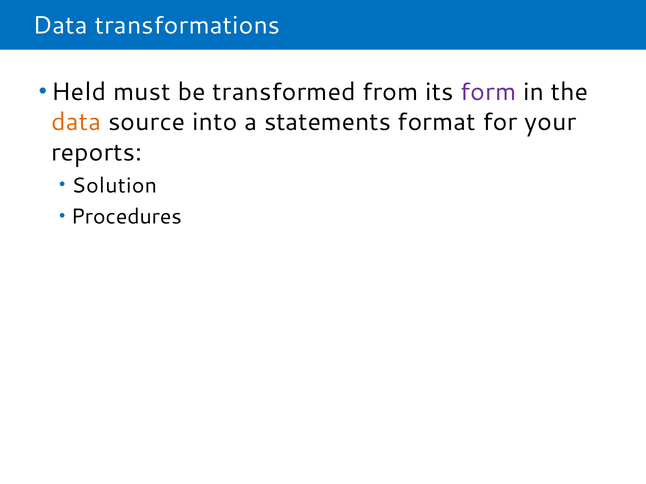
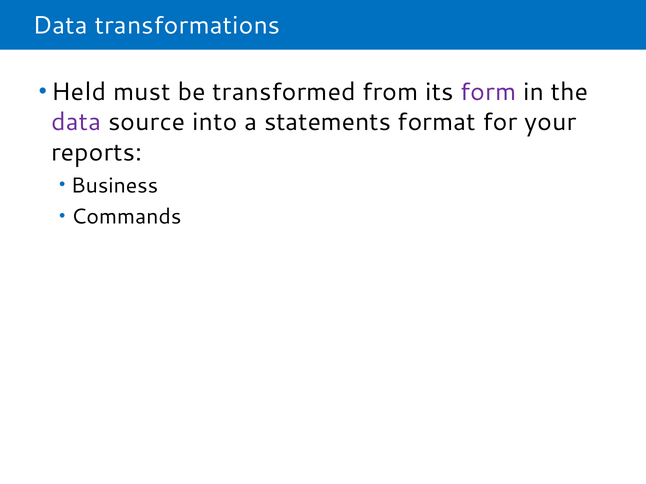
data colour: orange -> purple (76, 122)
Solution: Solution -> Business (115, 186)
Procedures: Procedures -> Commands (126, 217)
